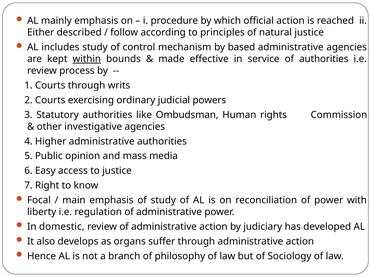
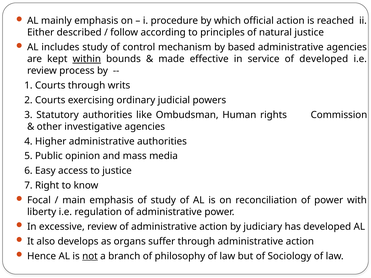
of authorities: authorities -> developed (324, 59)
domestic: domestic -> excessive (62, 227)
not underline: none -> present (90, 256)
